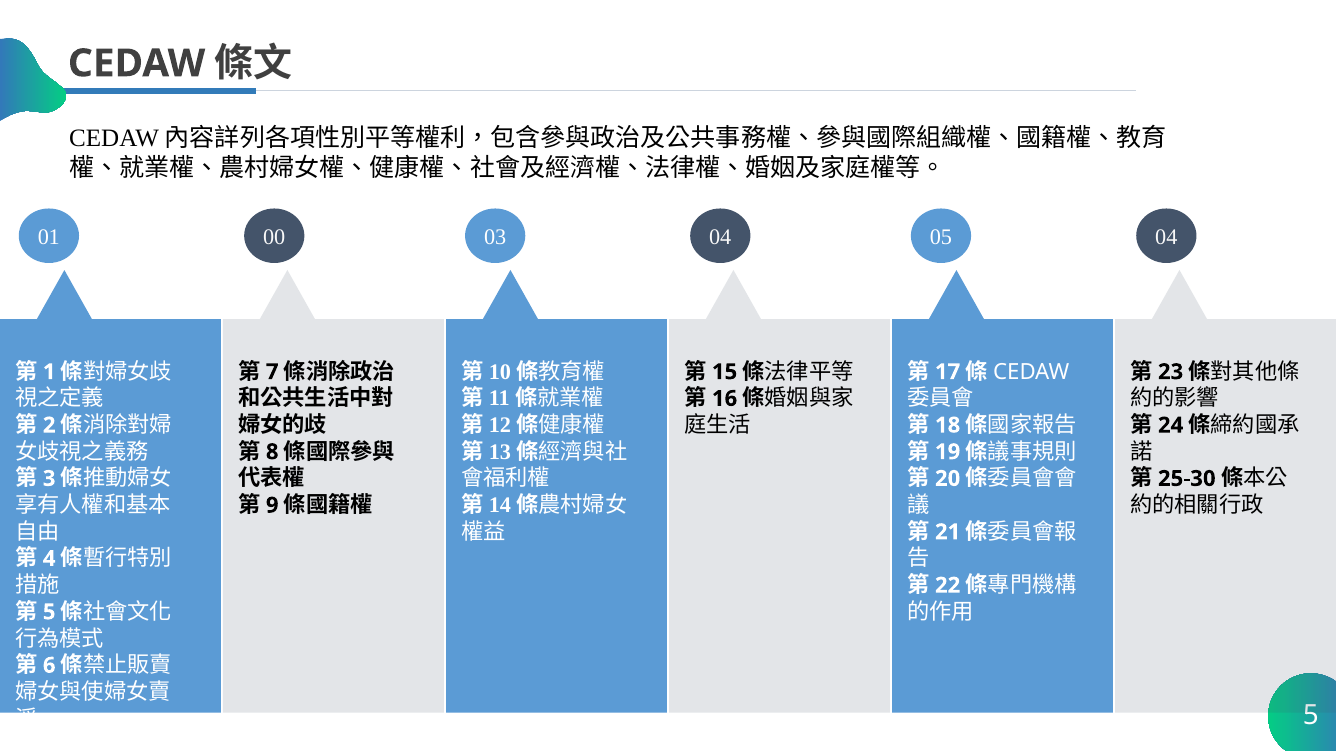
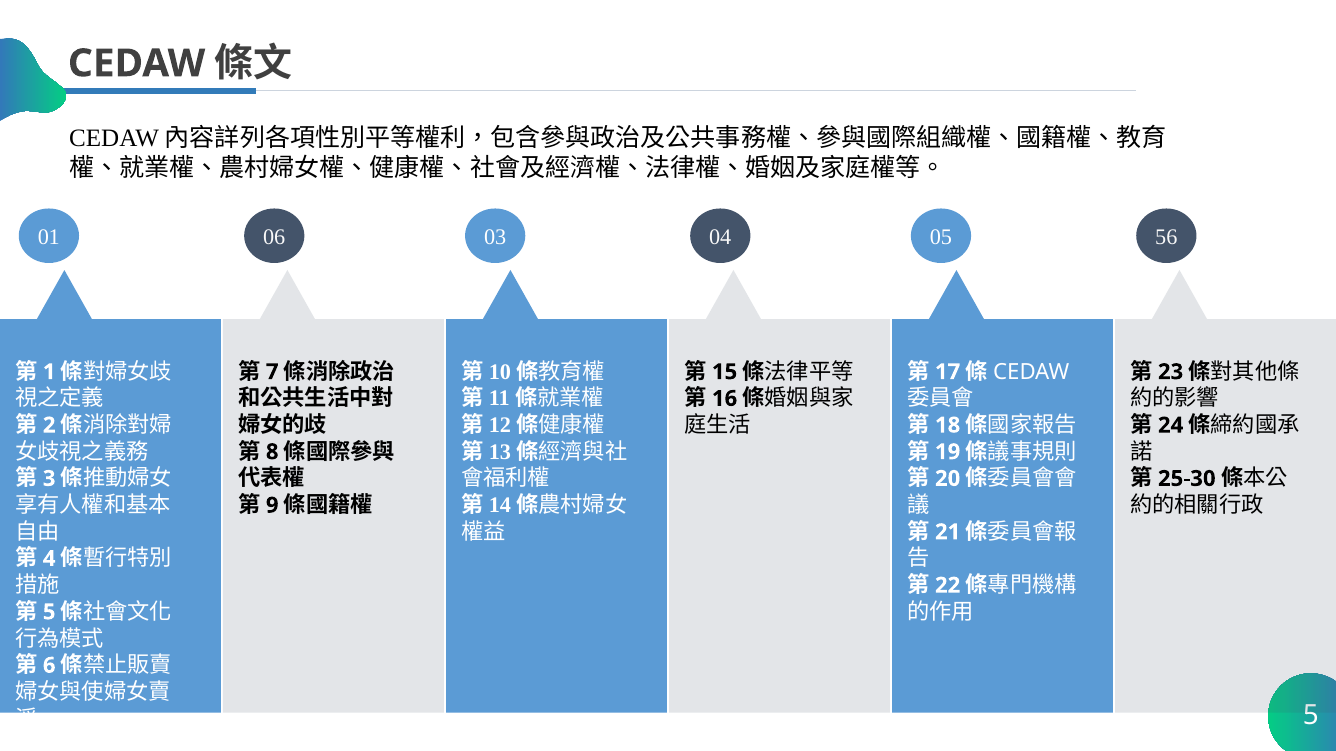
00: 00 -> 06 (274, 237)
05 04: 04 -> 56 (1166, 237)
